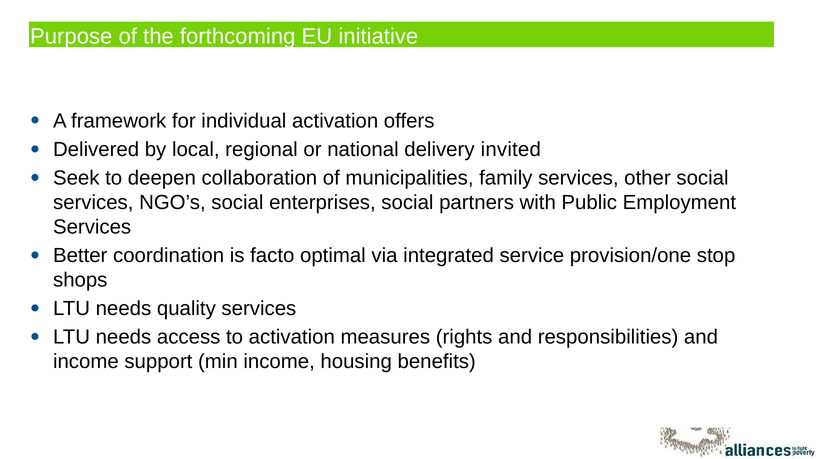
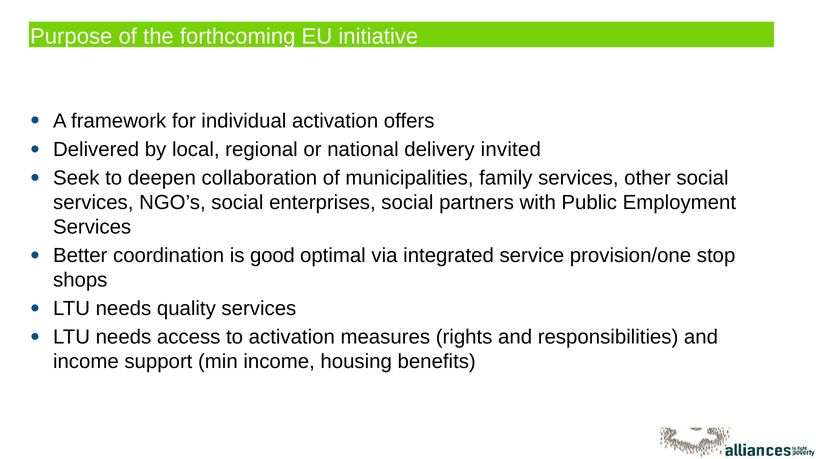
facto: facto -> good (272, 255)
